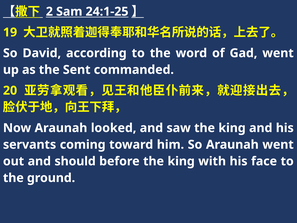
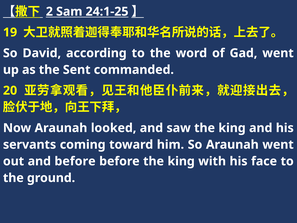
and should: should -> before (75, 161)
